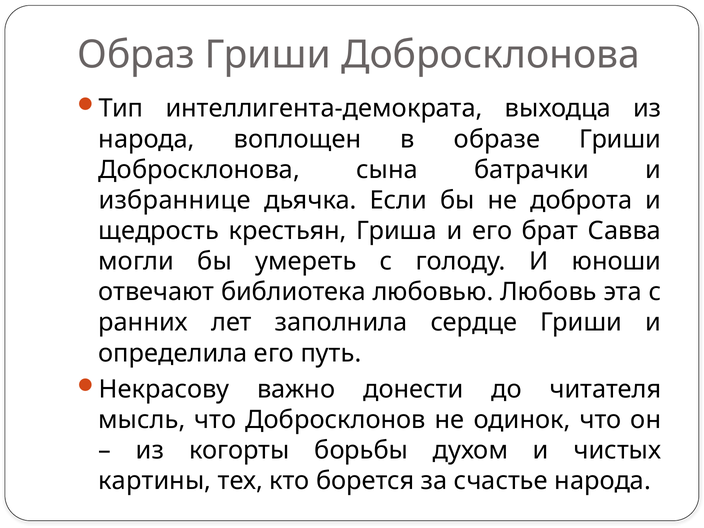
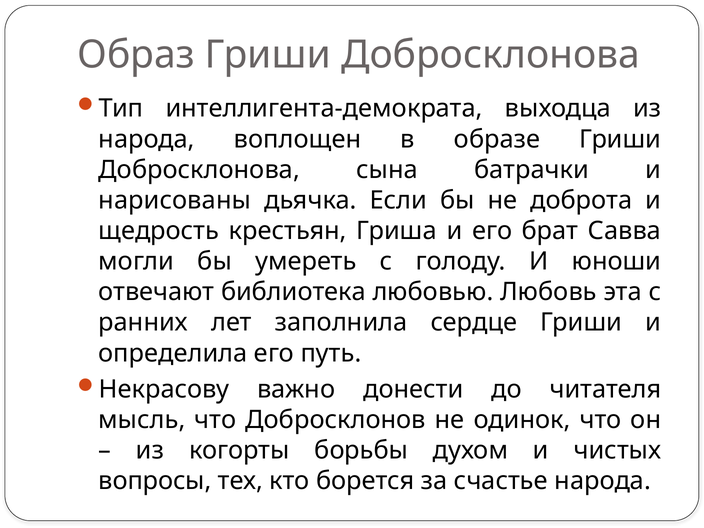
избраннице: избраннице -> нарисованы (175, 200)
картины: картины -> вопросы (155, 481)
